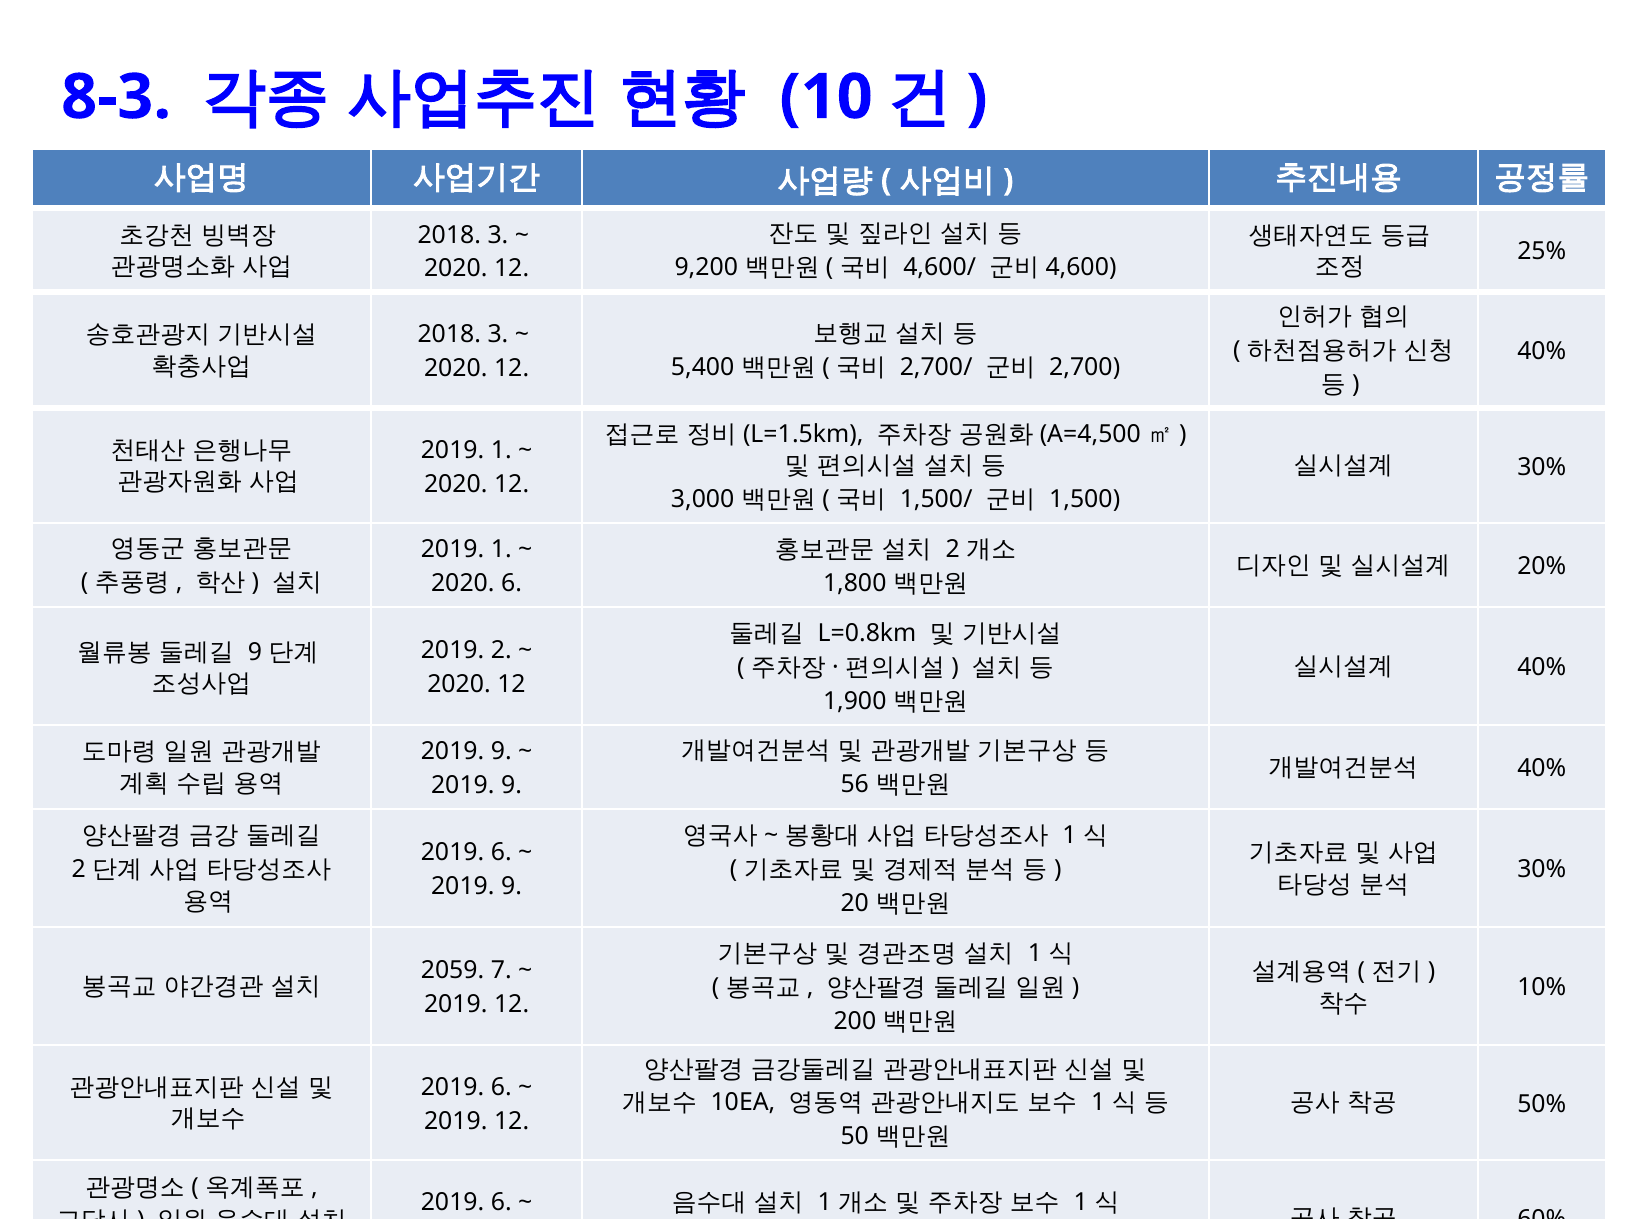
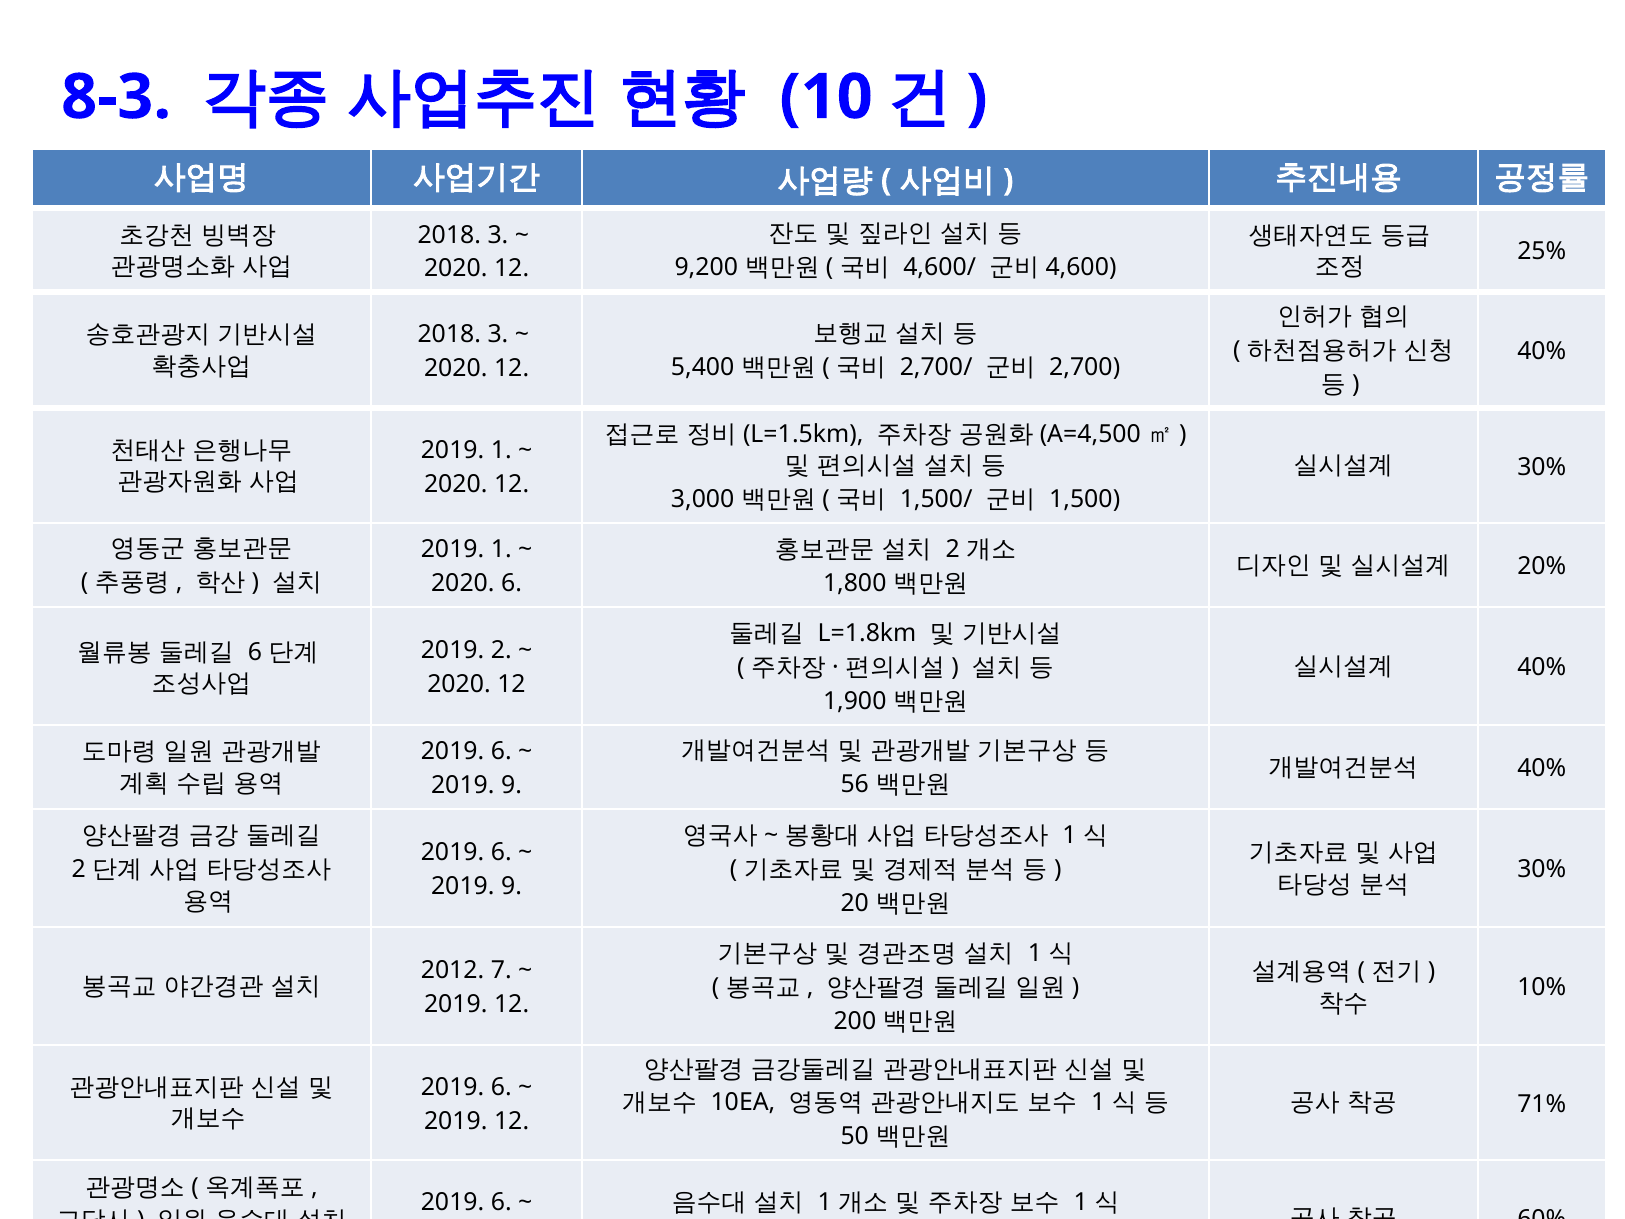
L=0.8km: L=0.8km -> L=1.8km (867, 634)
9: 9 -> 6 (255, 652)
9: 9 -> 6 (501, 751)
2059: 2059 -> 2012 (453, 970)
50%: 50% -> 71% (1542, 1104)
